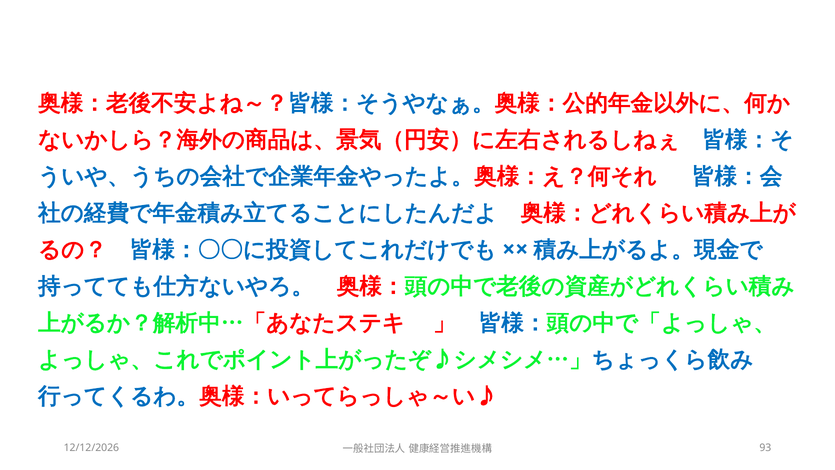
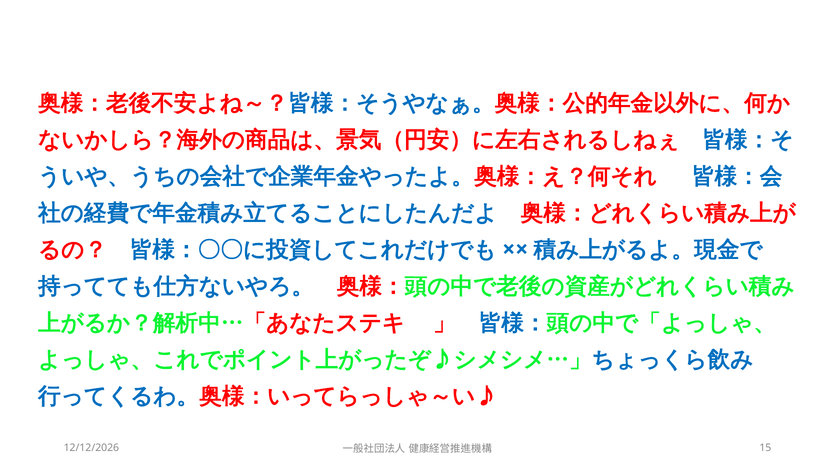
93: 93 -> 15 (765, 448)
